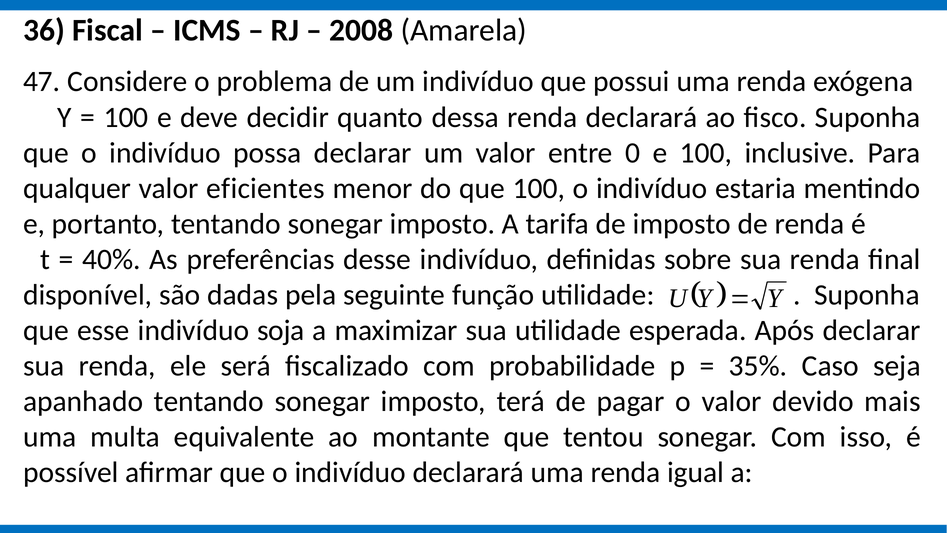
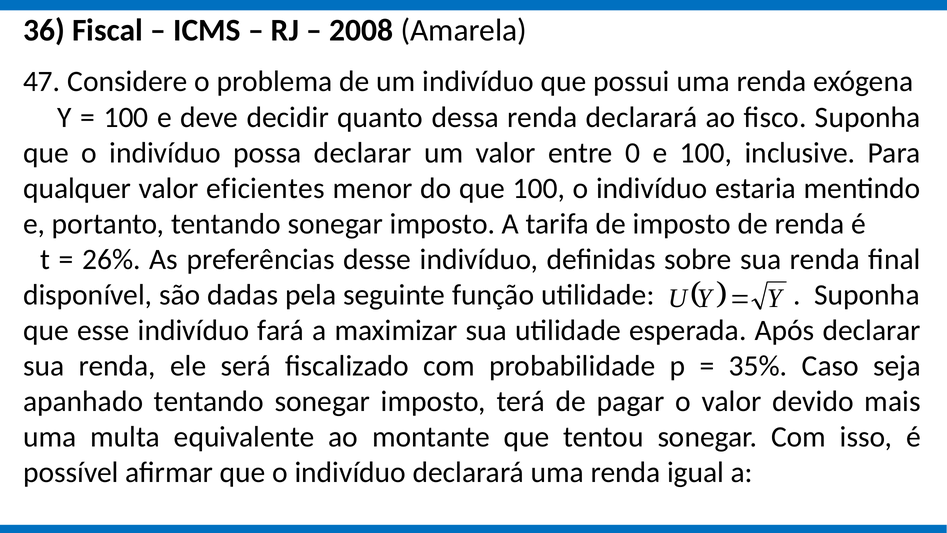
40%: 40% -> 26% (111, 259)
soja: soja -> fará (281, 330)
